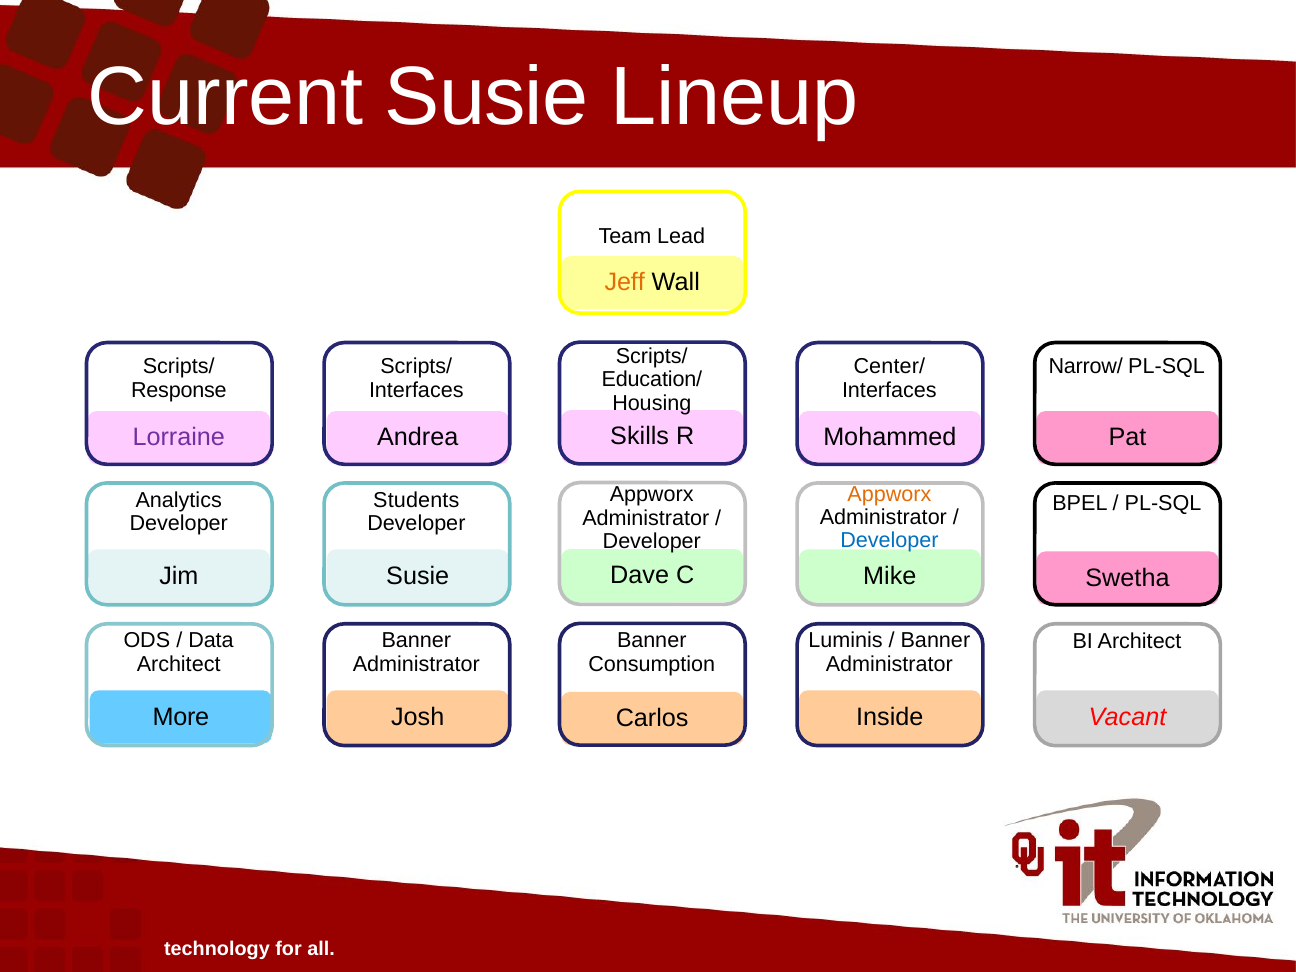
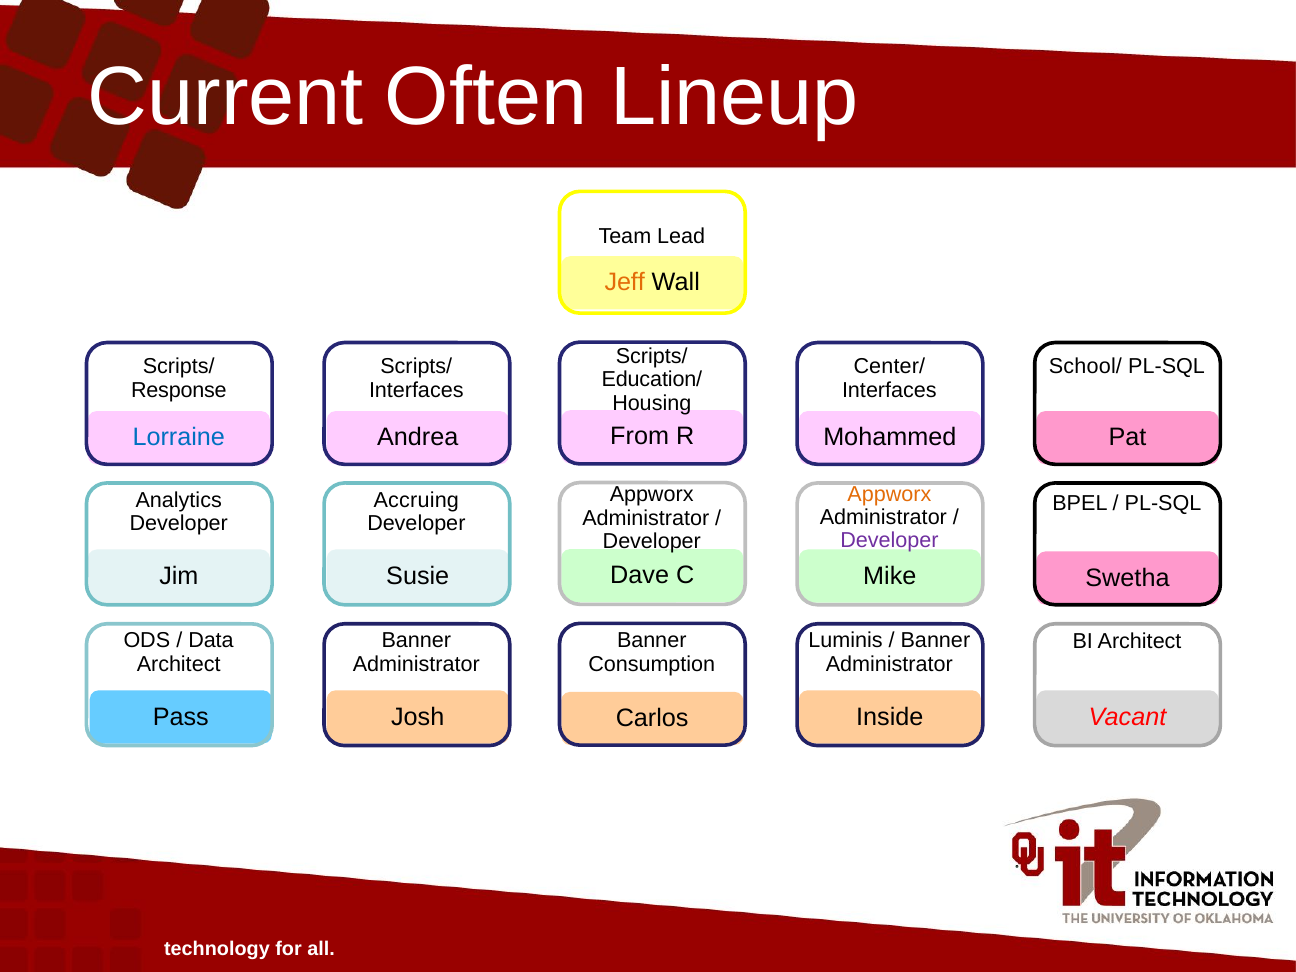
Current Susie: Susie -> Often (486, 97)
Narrow/: Narrow/ -> School/ (1085, 367)
Skills: Skills -> From (640, 437)
Lorraine colour: purple -> blue (179, 437)
Students: Students -> Accruing (416, 500)
Developer colour: blue -> purple (889, 541)
More: More -> Pass (181, 717)
